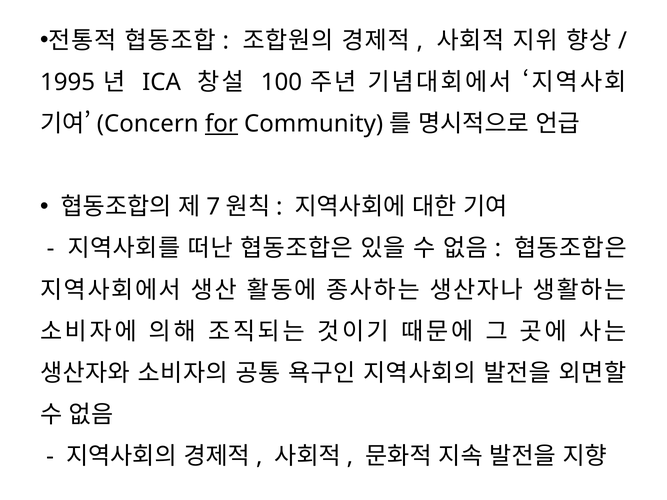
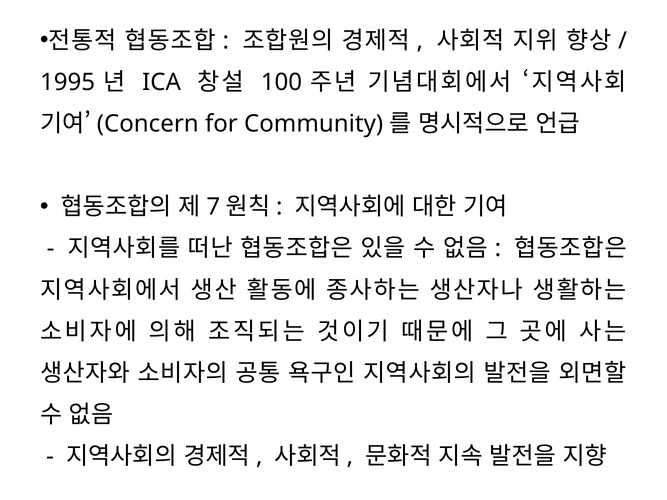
for underline: present -> none (221, 124)
